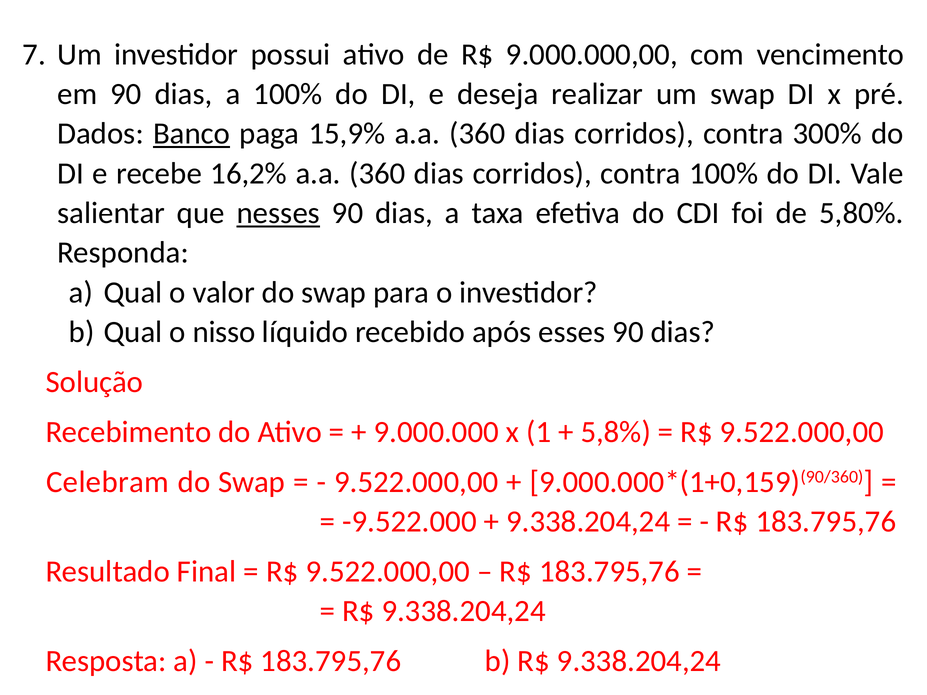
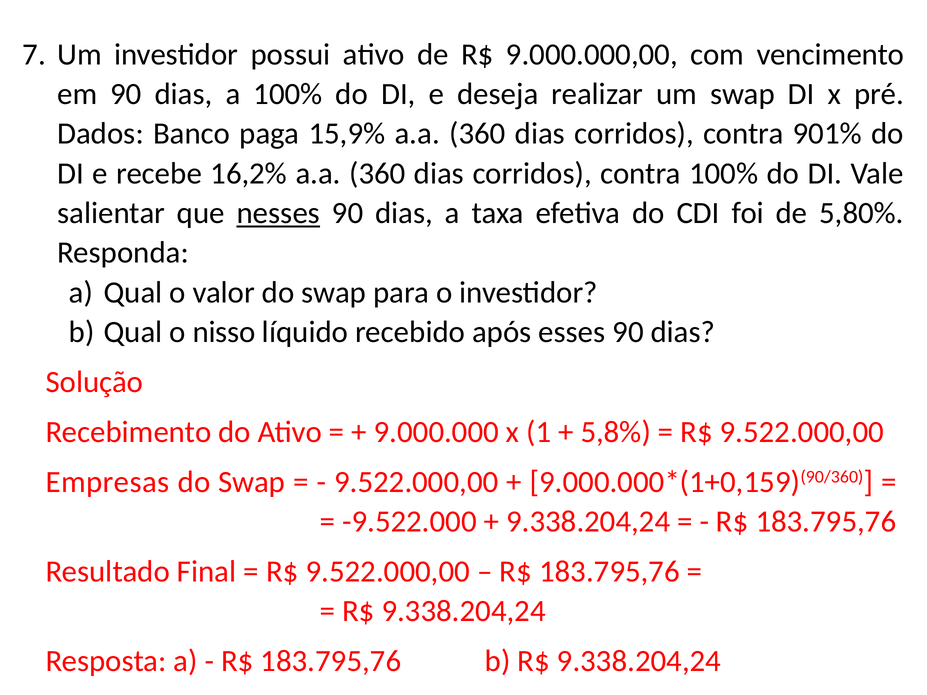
Banco underline: present -> none (192, 134)
300%: 300% -> 901% (827, 134)
Celebram: Celebram -> Empresas (108, 482)
